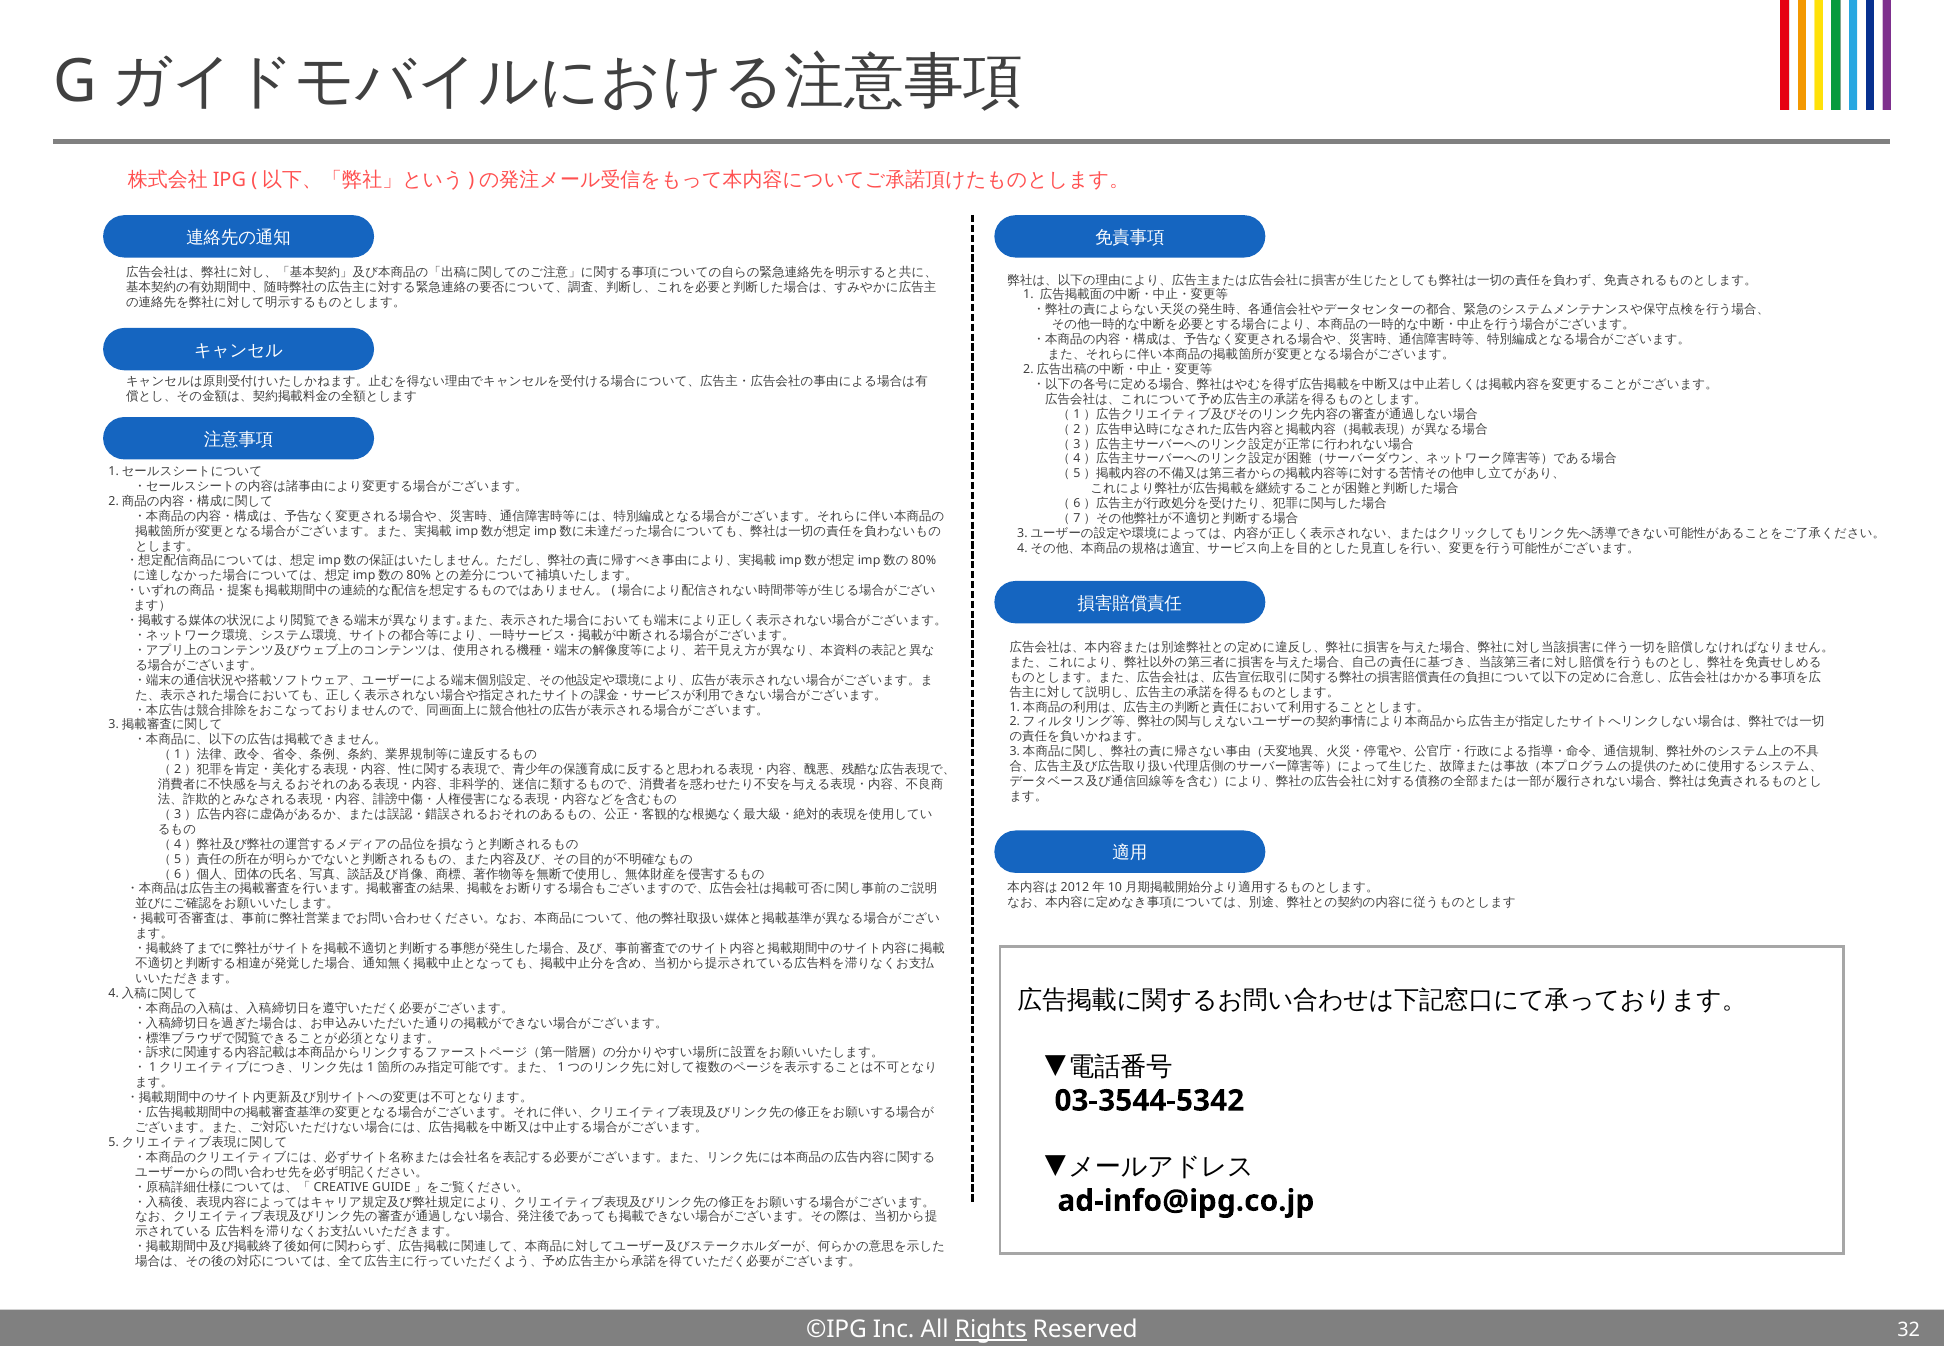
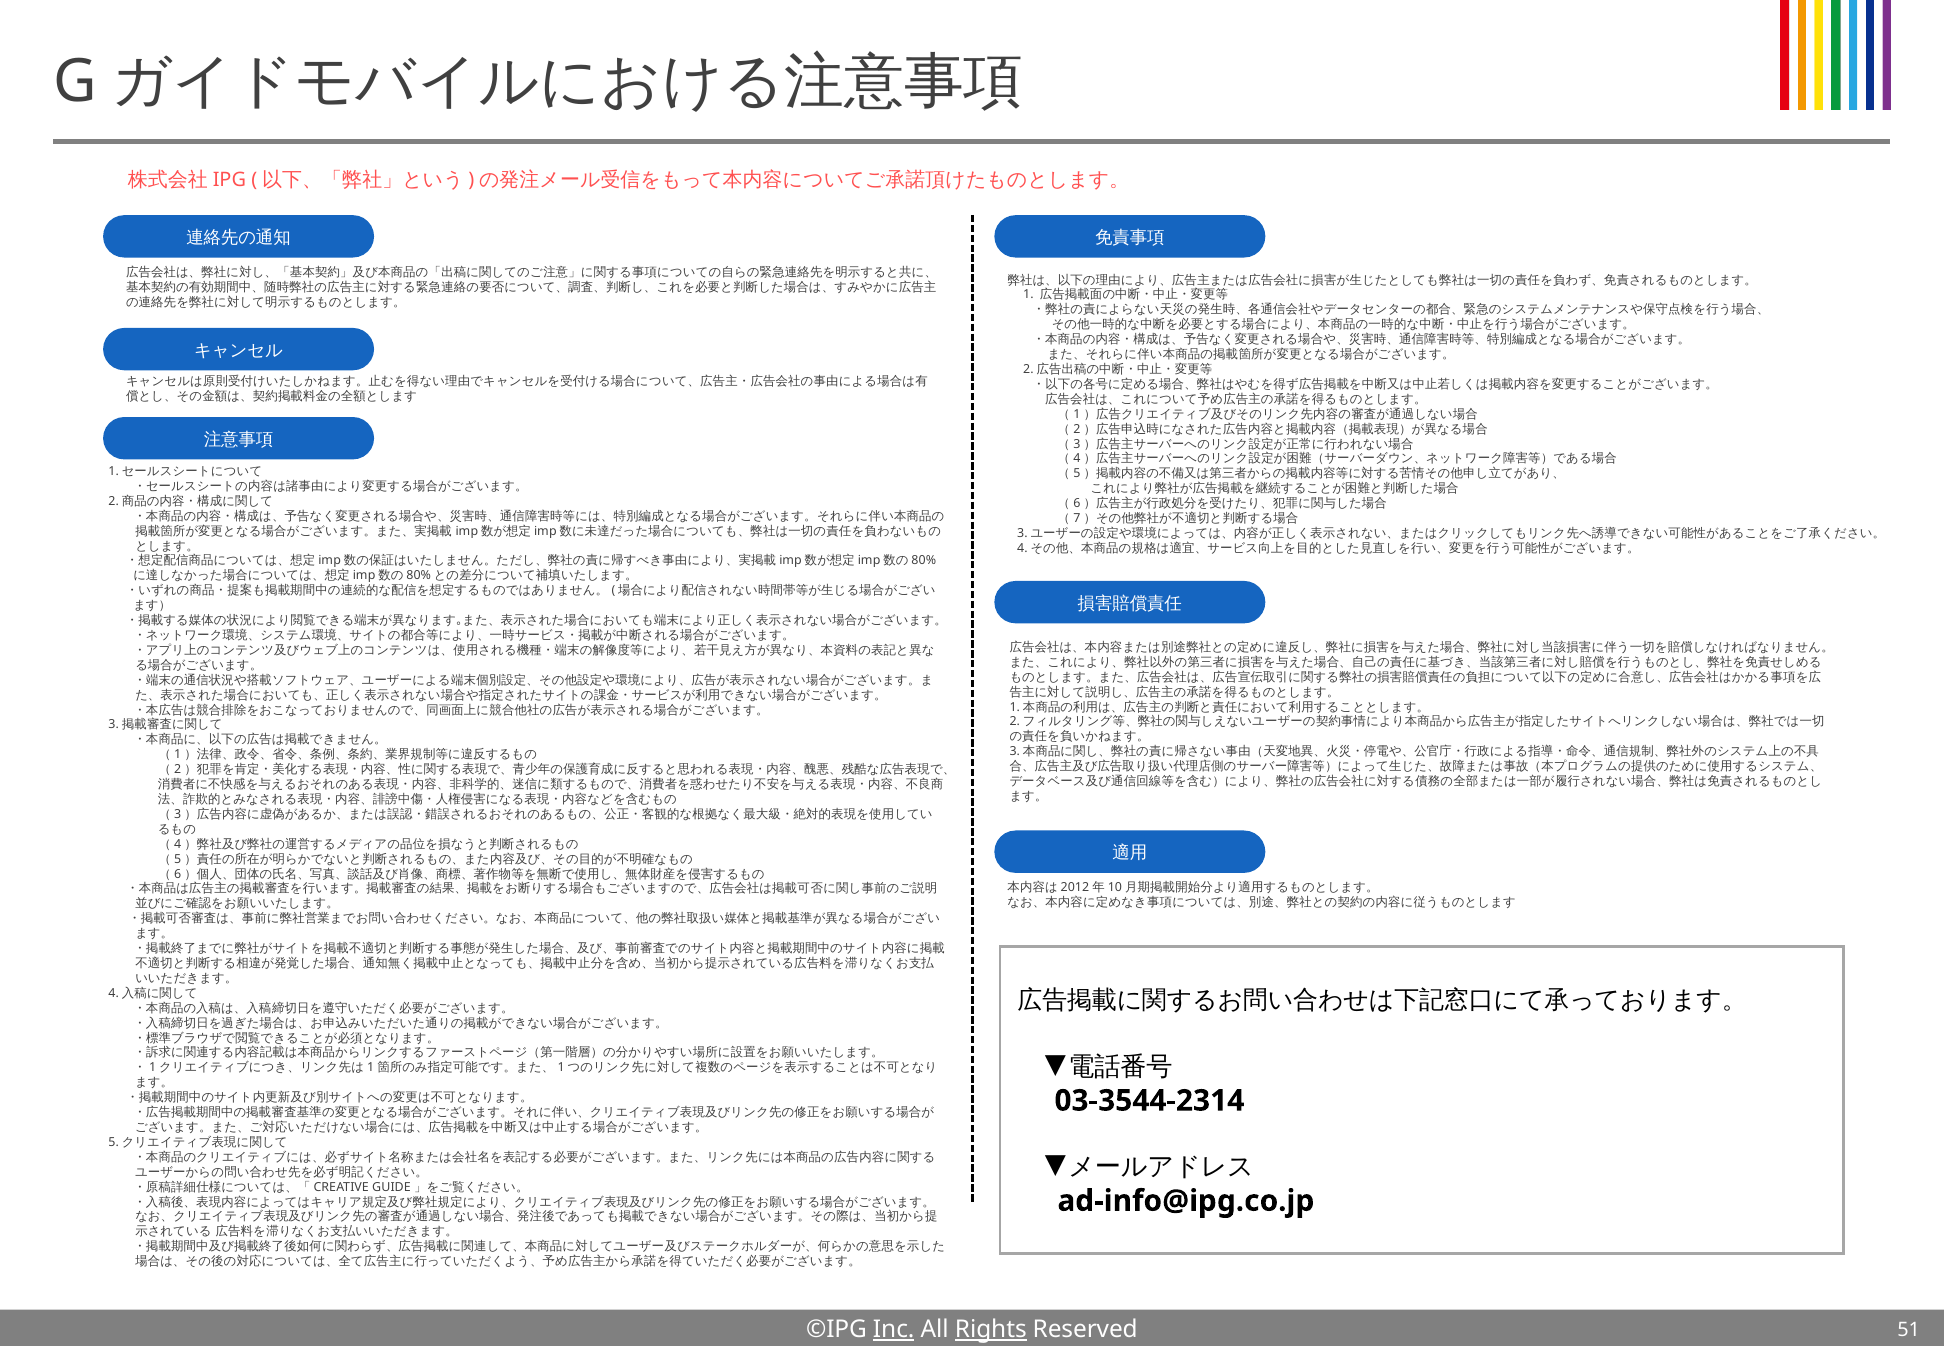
03-3544-5342: 03-3544-5342 -> 03-3544-2314 (1149, 1101)
Inc underline: none -> present (894, 1329)
32: 32 -> 51 (1909, 1329)
